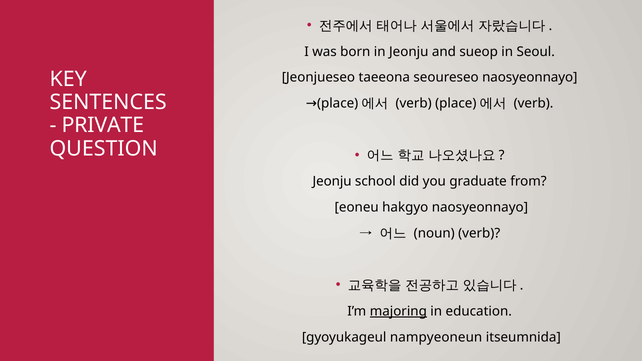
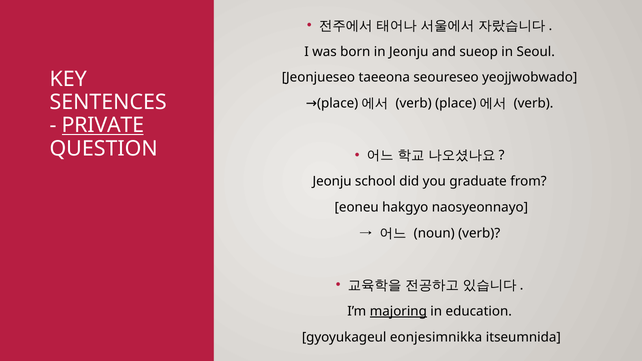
seoureseo naosyeonnayo: naosyeonnayo -> yeojjwobwado (530, 78)
PRIVATE underline: none -> present (103, 125)
nampyeoneun: nampyeoneun -> eonjesimnikka (436, 337)
